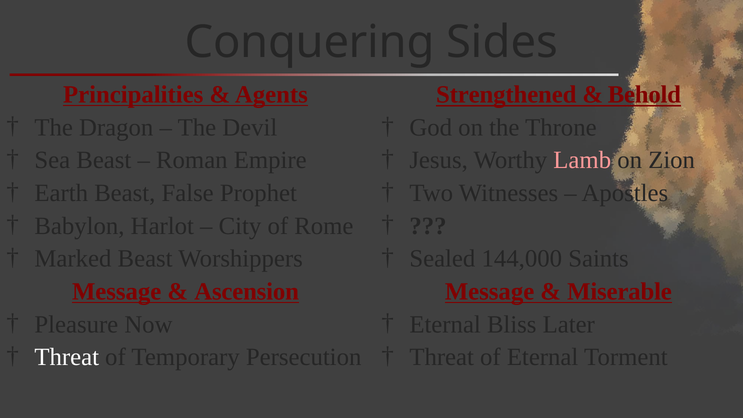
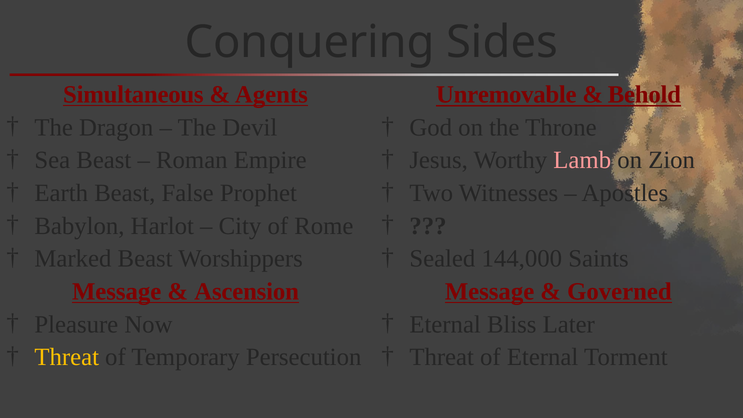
Principalities: Principalities -> Simultaneous (133, 95)
Strengthened: Strengthened -> Unremovable (506, 95)
Miserable: Miserable -> Governed (619, 292)
Threat colour: white -> yellow (67, 357)
